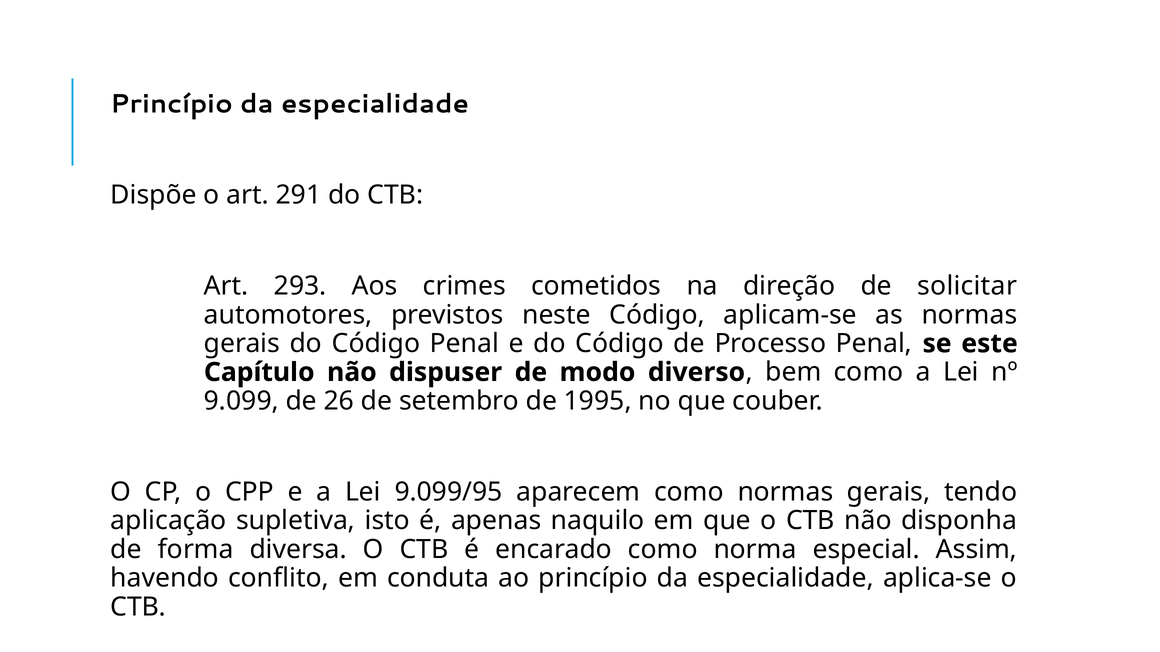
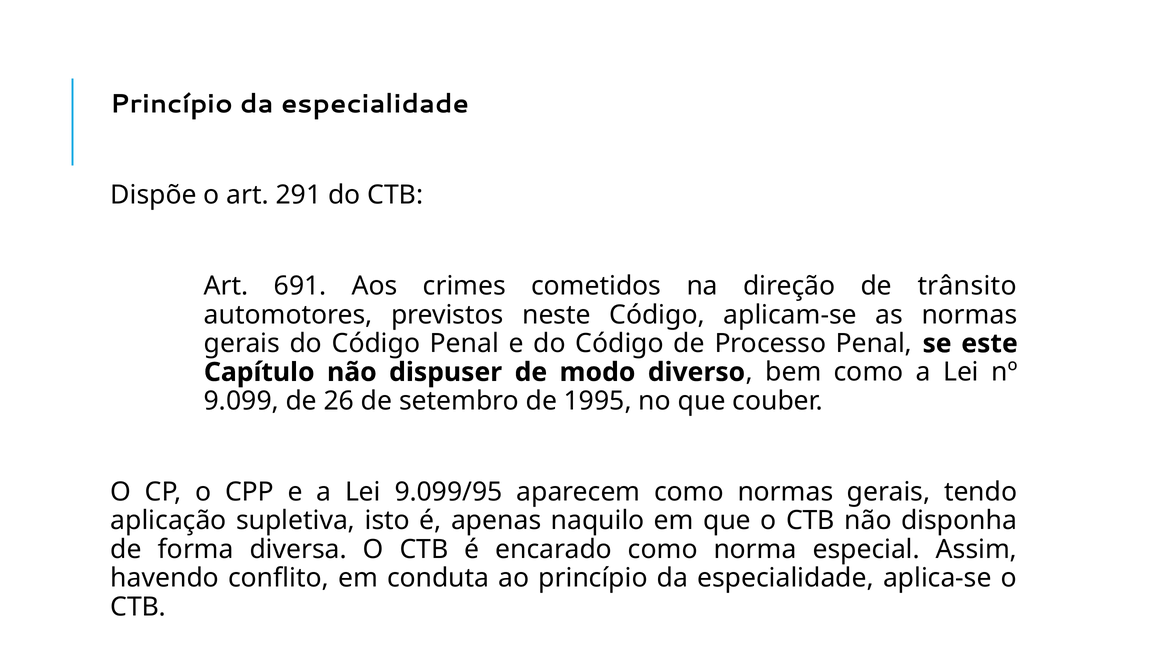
293: 293 -> 691 (300, 286)
solicitar: solicitar -> trânsito (967, 286)
